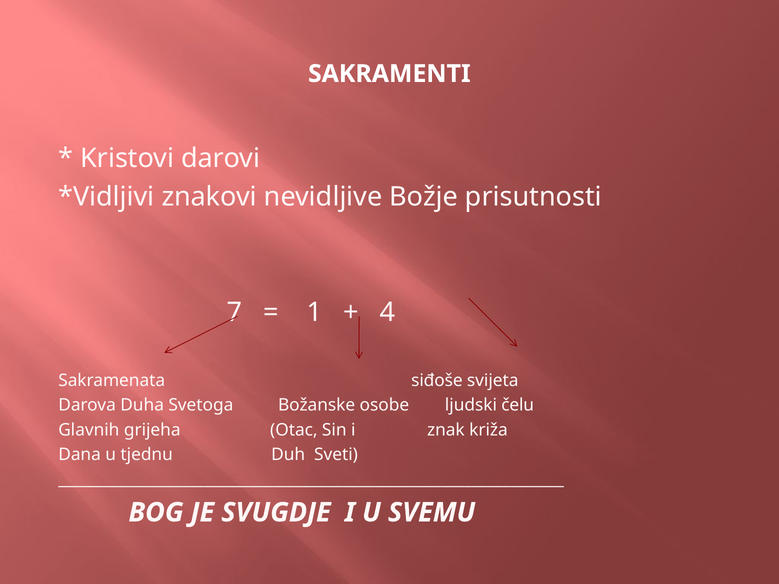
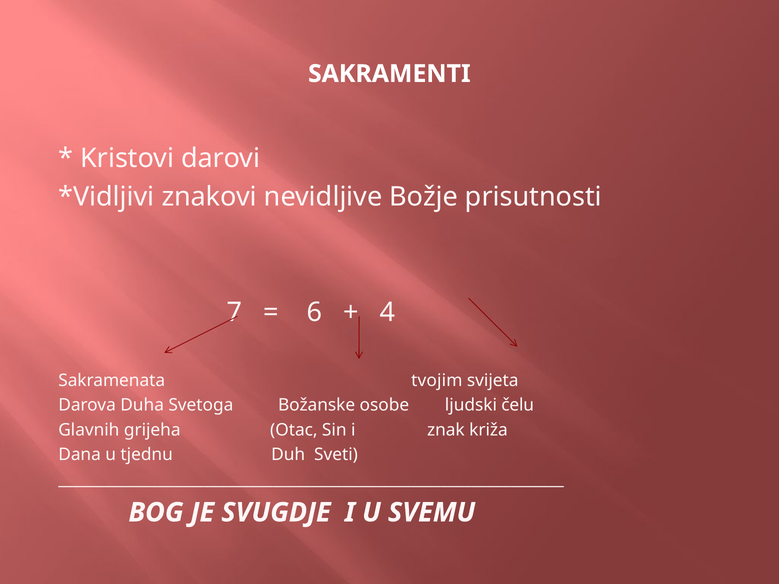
1: 1 -> 6 (314, 312)
siđoše: siđoše -> tvojim (437, 381)
